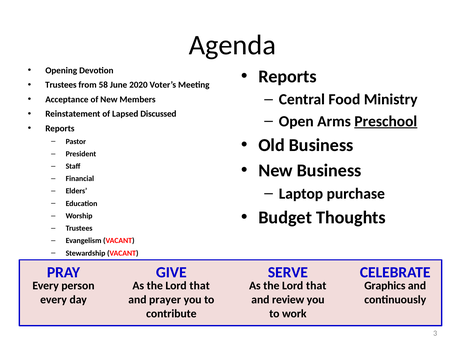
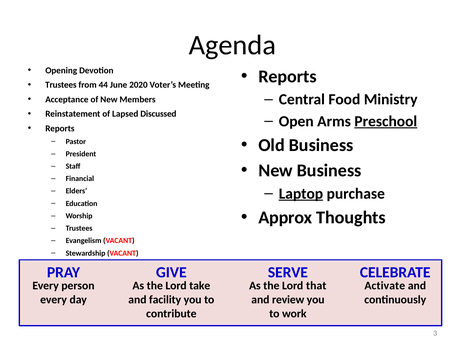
58: 58 -> 44 (103, 85)
Laptop underline: none -> present (301, 193)
Budget: Budget -> Approx (285, 217)
that: that -> take (200, 286)
Graphics: Graphics -> Activate (385, 286)
prayer: prayer -> facility (165, 300)
